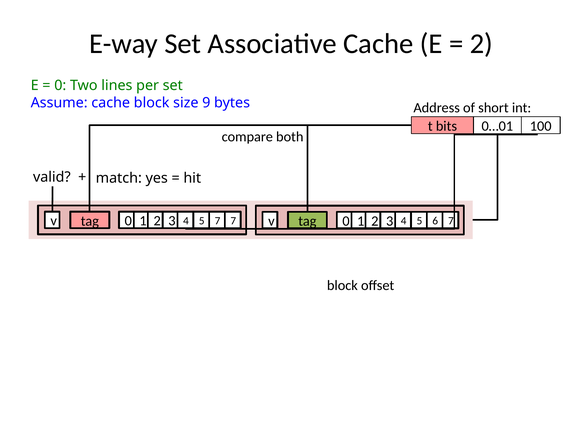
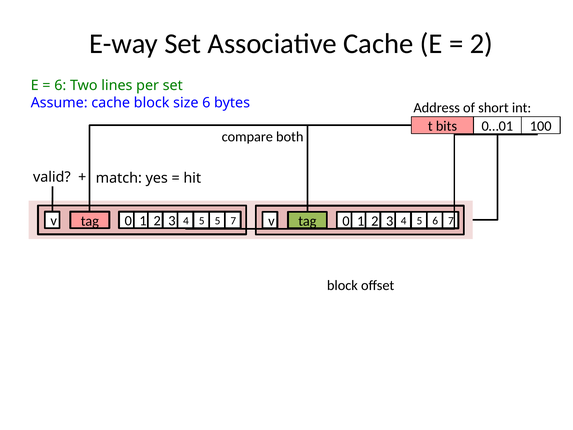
0: 0 -> 6 (60, 85)
size 9: 9 -> 6 (206, 103)
3 7: 7 -> 5 (217, 221)
